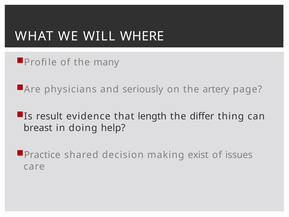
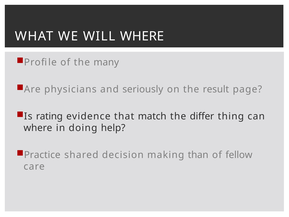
artery: artery -> result (216, 89)
result: result -> rating (49, 116)
length: length -> match (152, 116)
breast: breast -> where (38, 128)
exist: exist -> than (198, 155)
issues: issues -> fellow (239, 155)
